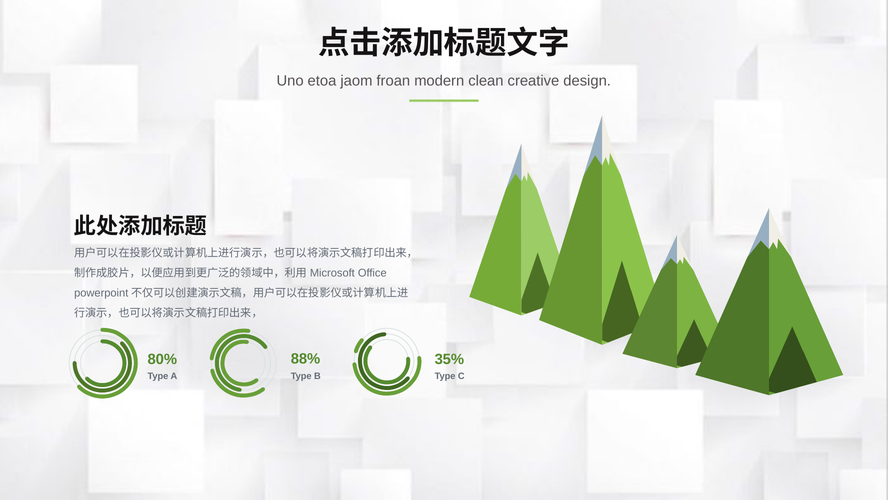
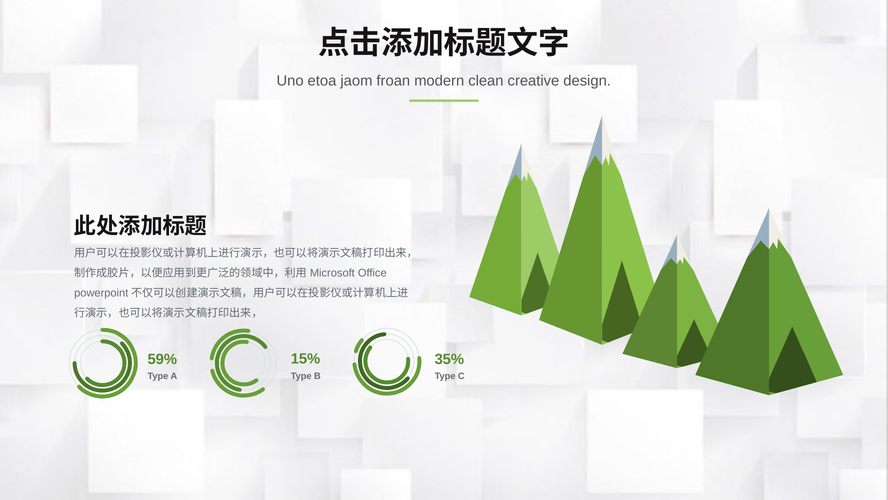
88%: 88% -> 15% (306, 359)
80%: 80% -> 59% (162, 359)
